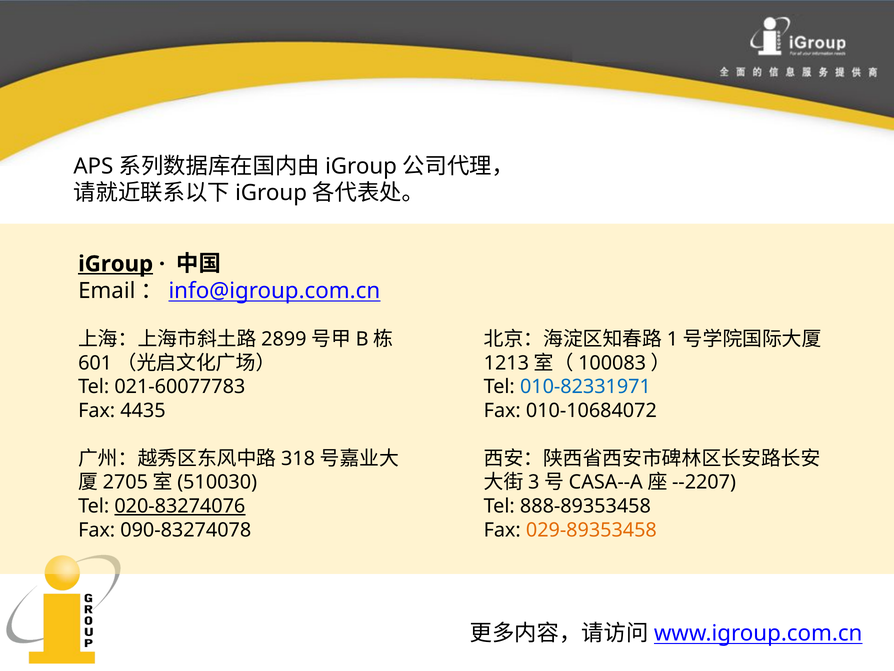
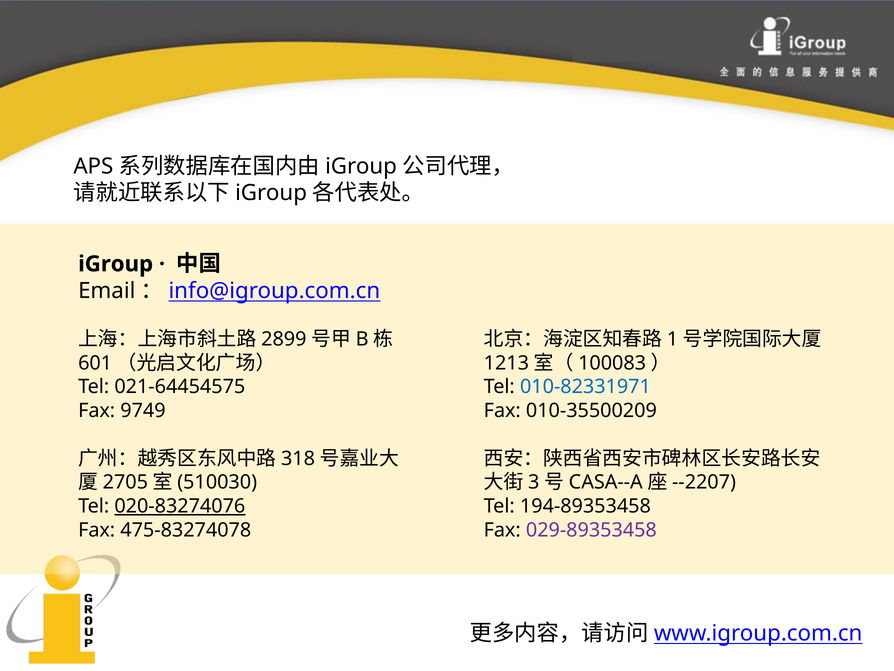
iGroup underline: present -> none (116, 264)
021-60077783: 021-60077783 -> 021-64454575 (180, 387)
4435: 4435 -> 9749 (143, 410)
010-10684072: 010-10684072 -> 010-35500209 (591, 410)
888-89353458: 888-89353458 -> 194-89353458 (585, 506)
090-83274078: 090-83274078 -> 475-83274078 (186, 530)
029-89353458 colour: orange -> purple (591, 530)
